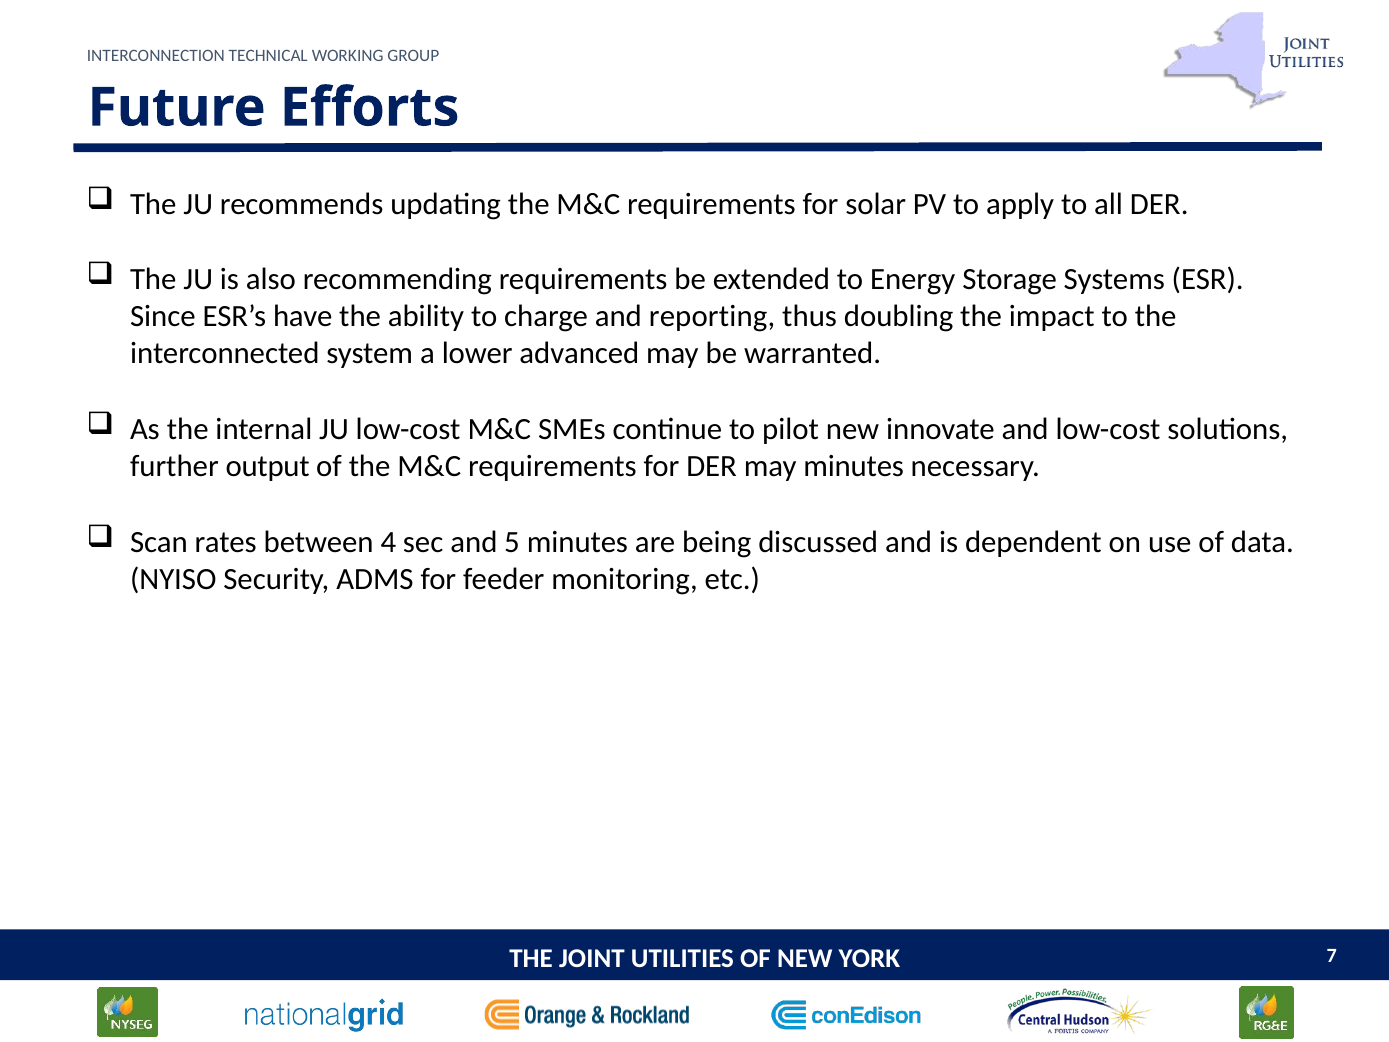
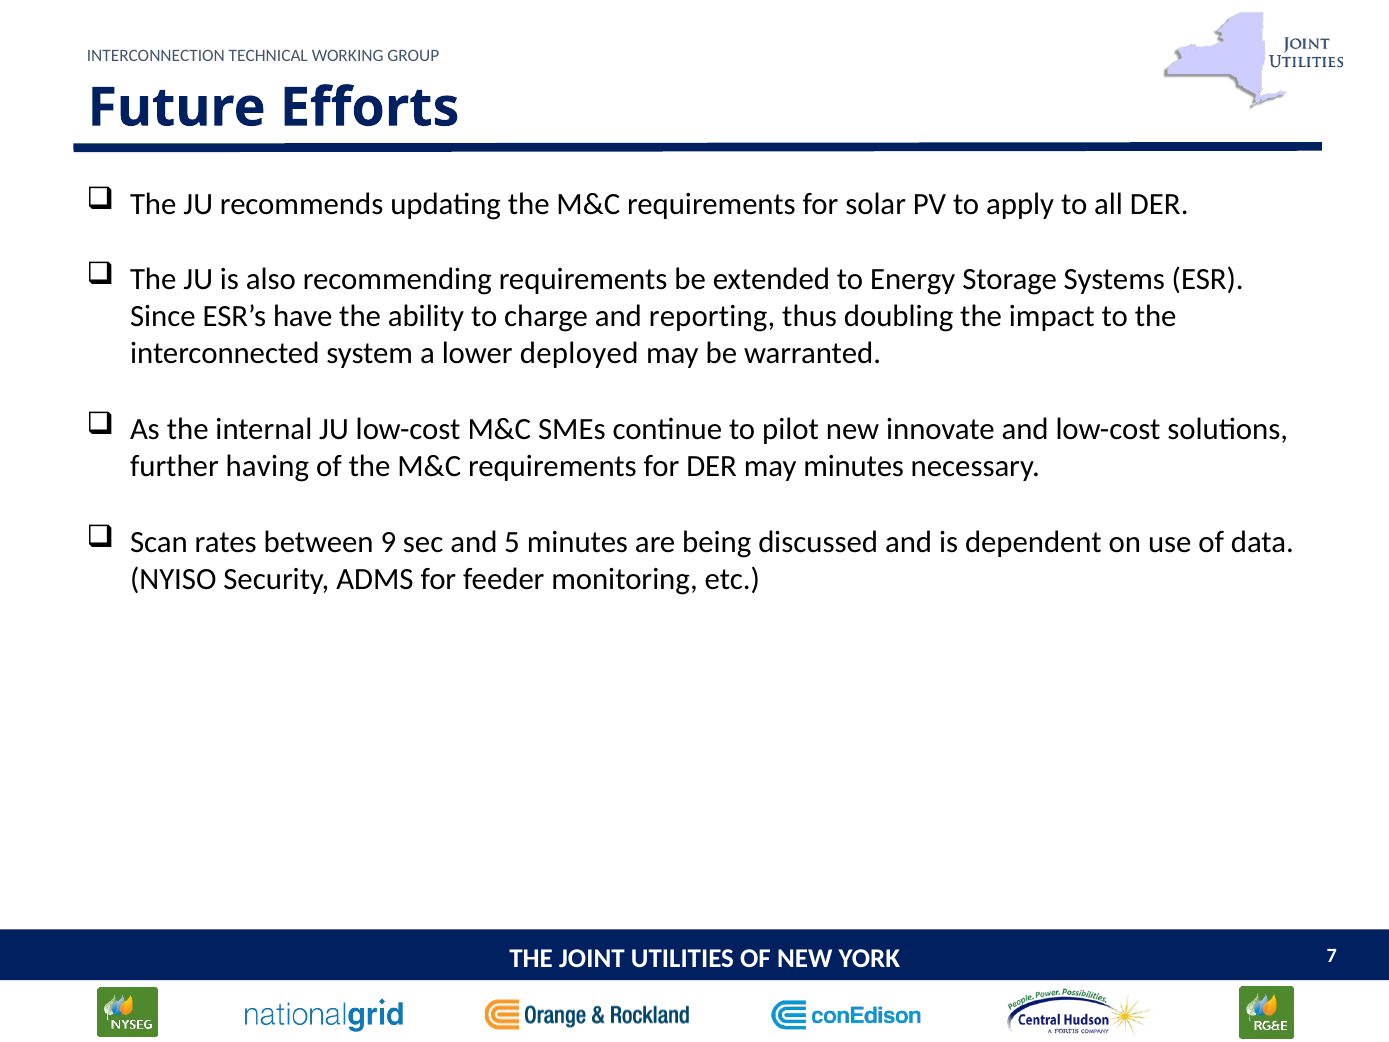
advanced: advanced -> deployed (579, 354)
output: output -> having (267, 466)
4: 4 -> 9 (388, 542)
